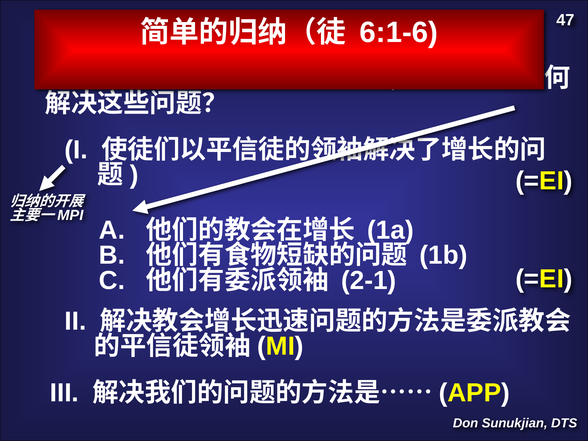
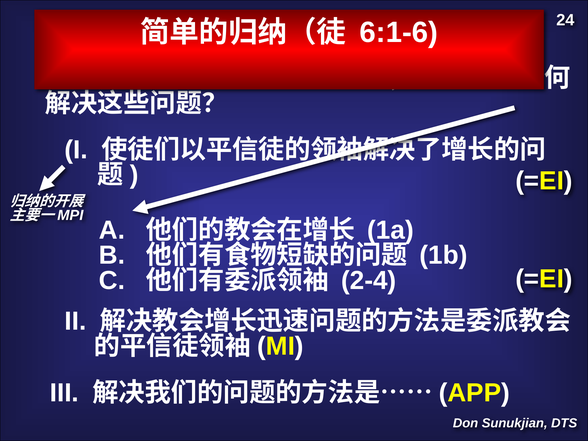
47: 47 -> 24 (565, 20)
2-1: 2-1 -> 2-4 (369, 280)
